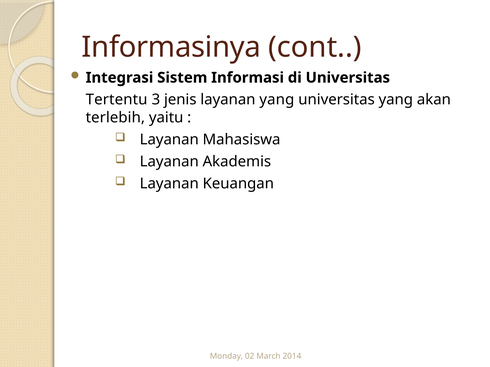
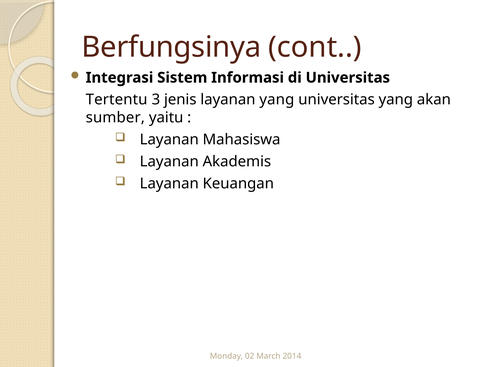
Informasinya: Informasinya -> Berfungsinya (171, 47)
terlebih: terlebih -> sumber (115, 118)
